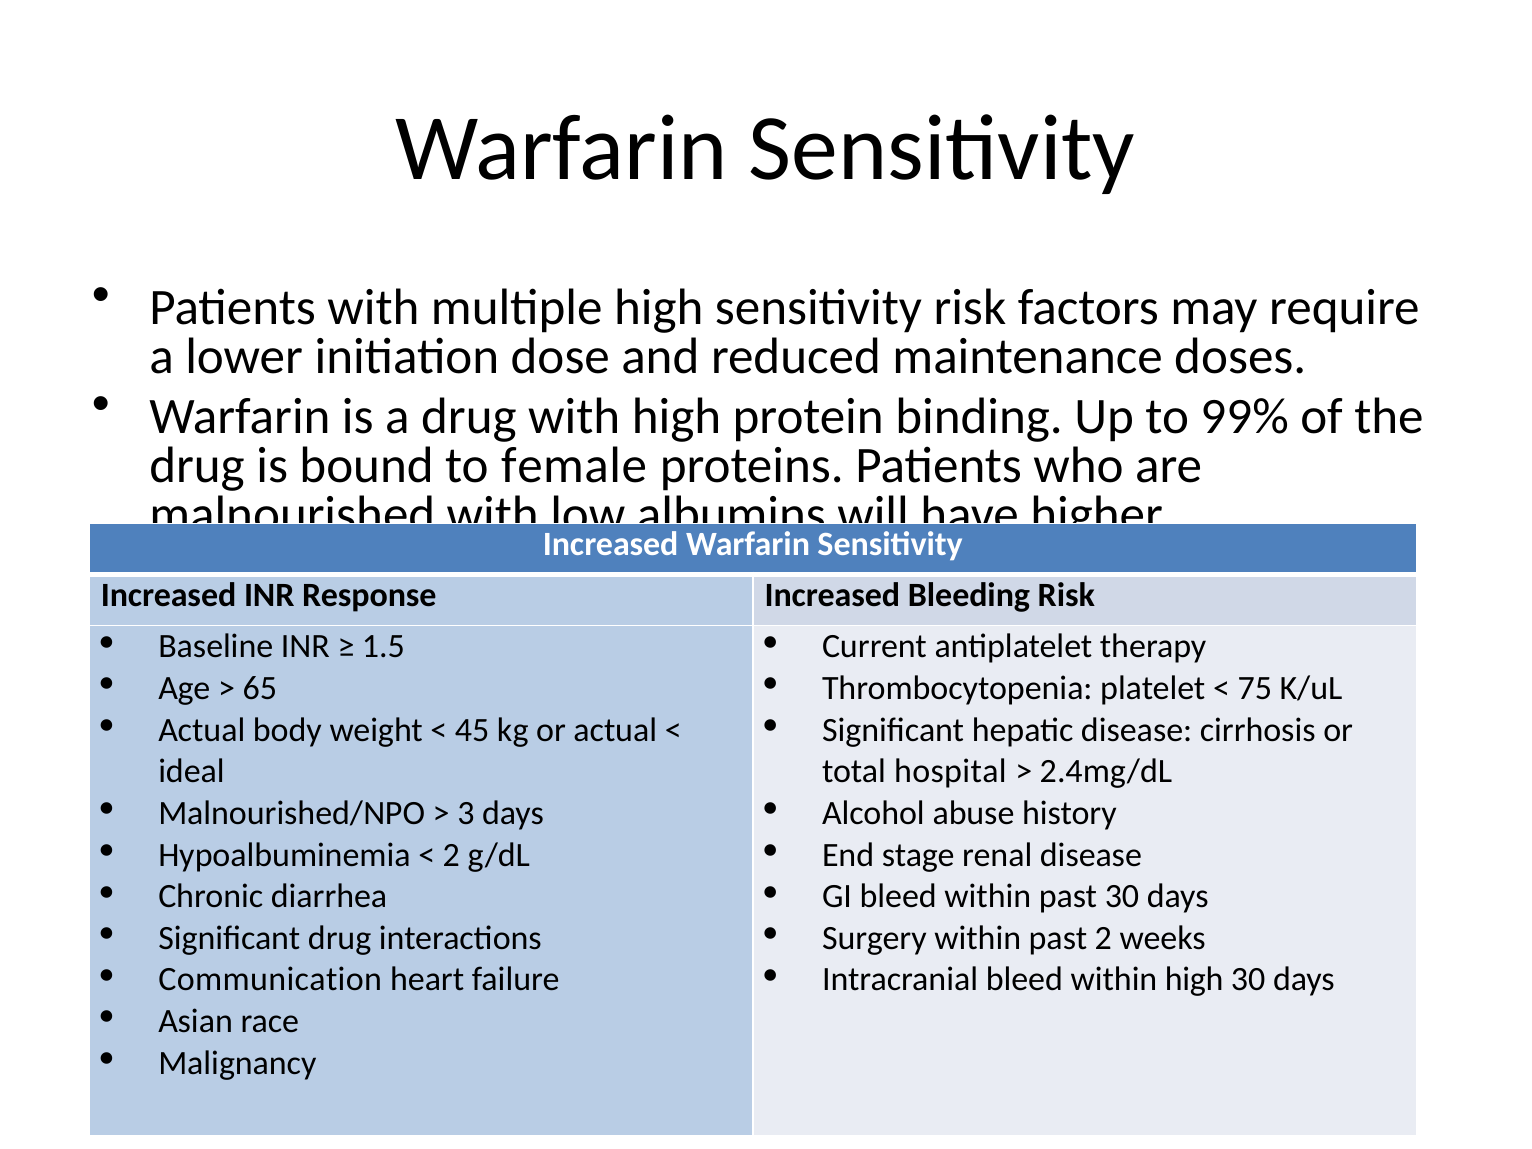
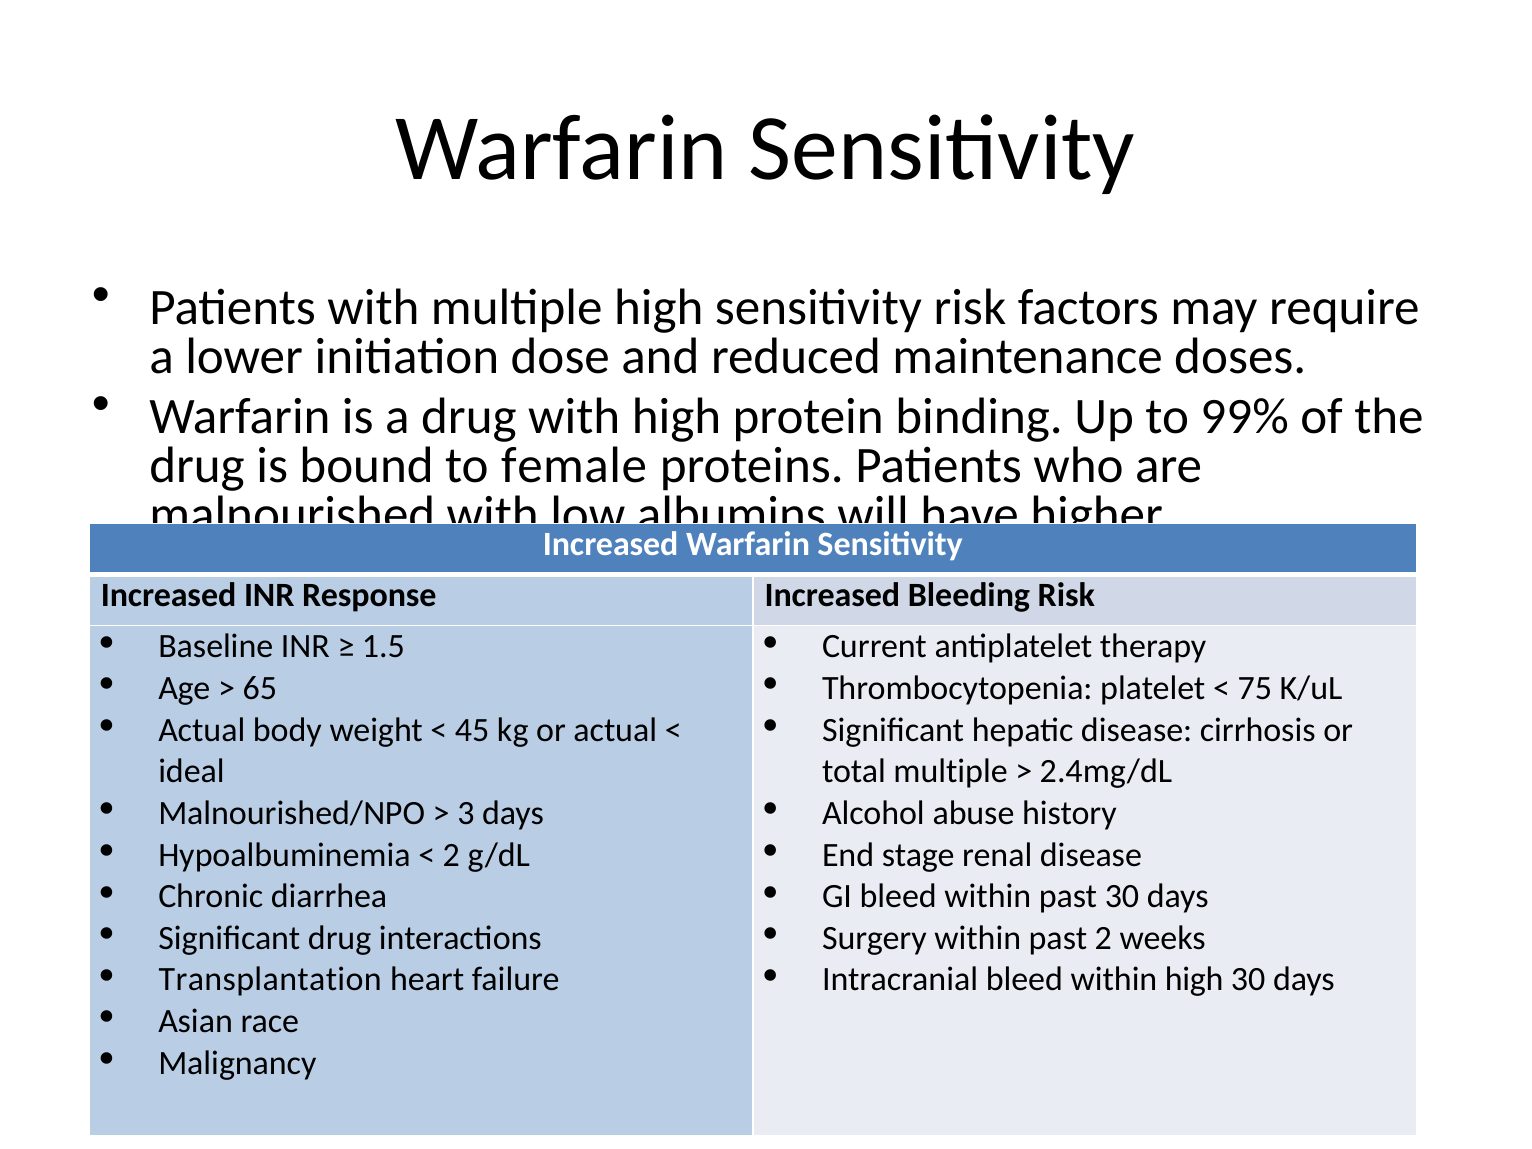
total hospital: hospital -> multiple (951, 772)
Communication: Communication -> Transplantation (270, 980)
